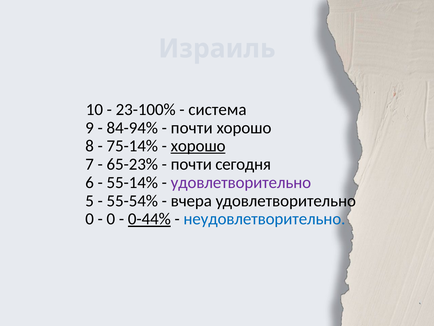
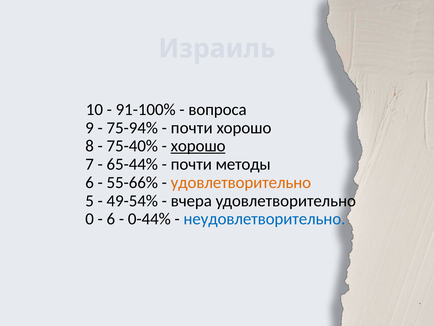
23-100%: 23-100% -> 91-100% (146, 109)
система: система -> вопроса (217, 109)
84-94%: 84-94% -> 75-94% (132, 128)
75-14%: 75-14% -> 75-40% (132, 146)
65-23%: 65-23% -> 65-44% (132, 164)
сегодня: сегодня -> методы (243, 164)
55-14%: 55-14% -> 55-66% (132, 182)
удовлетворительно colour: purple -> orange (241, 182)
55-54%: 55-54% -> 49-54% (132, 200)
0: 0 -> 6 (111, 219)
0-44% underline: present -> none (149, 219)
